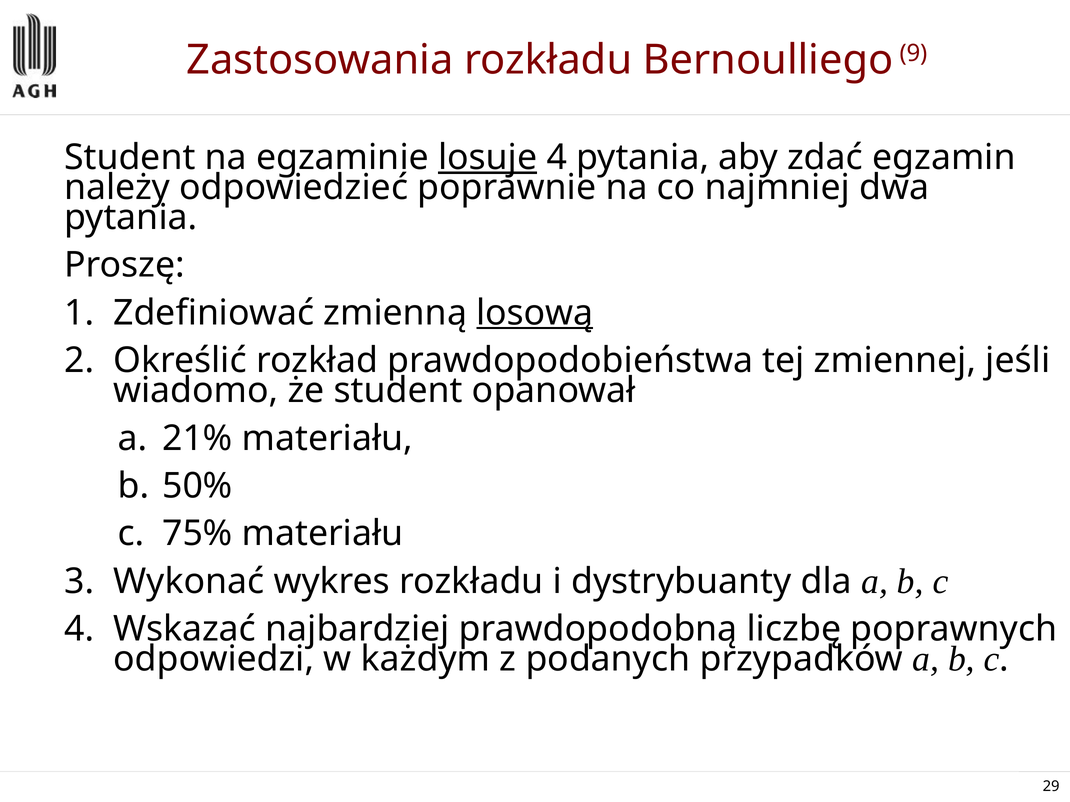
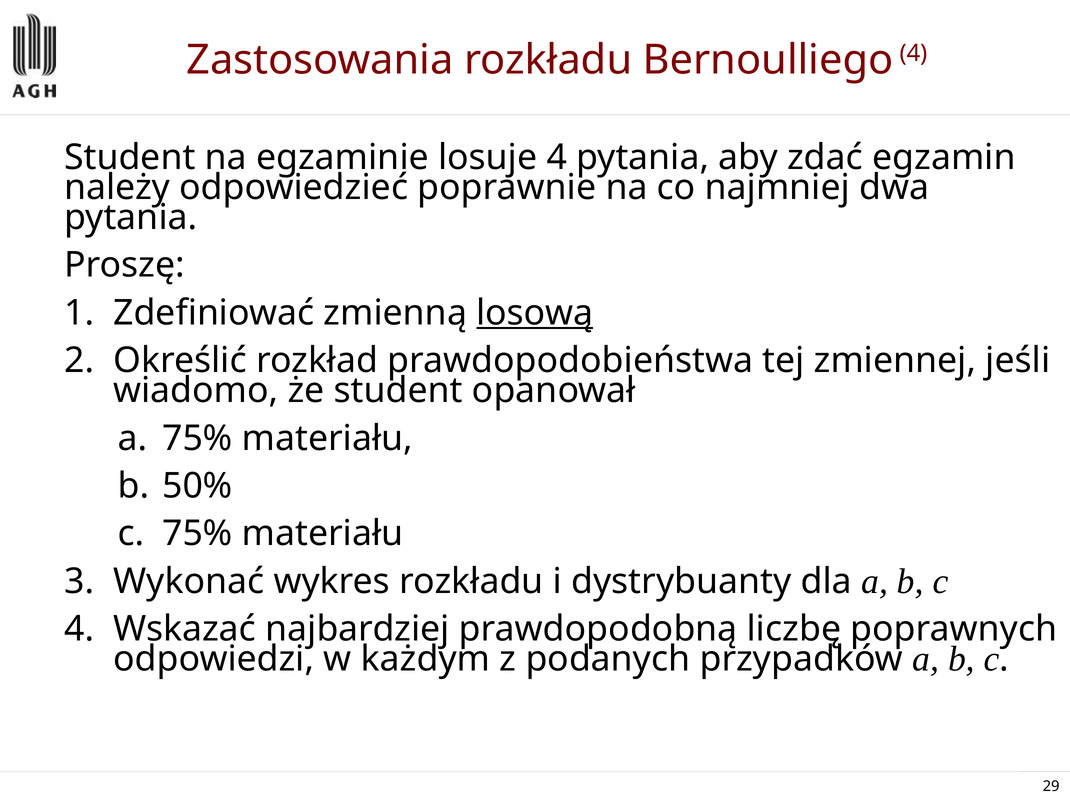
Bernoulliego 9: 9 -> 4 (914, 54)
losuje underline: present -> none (488, 158)
a 21%: 21% -> 75% (197, 439)
